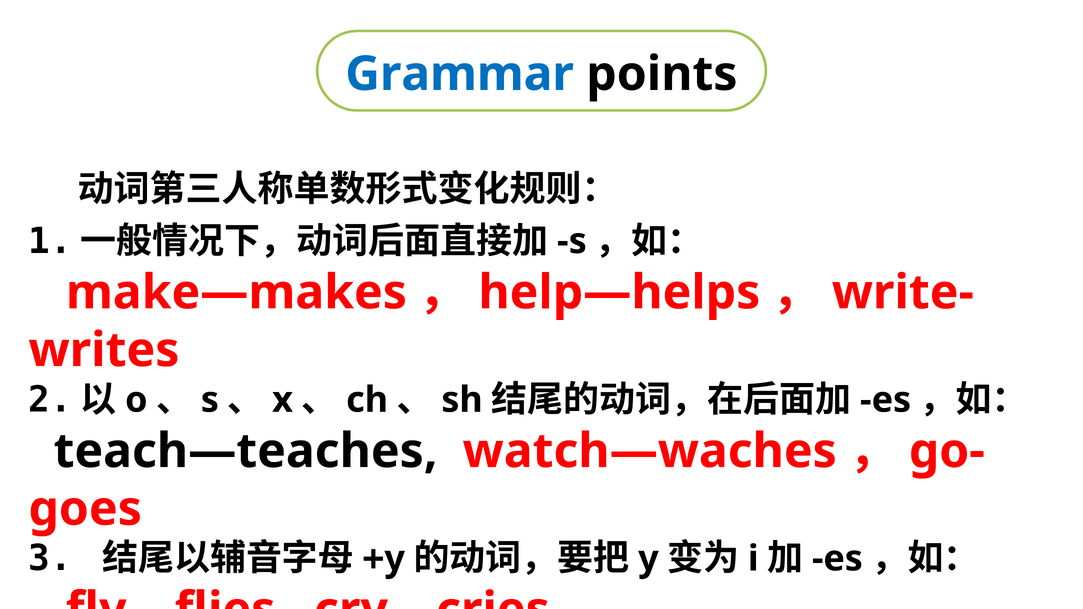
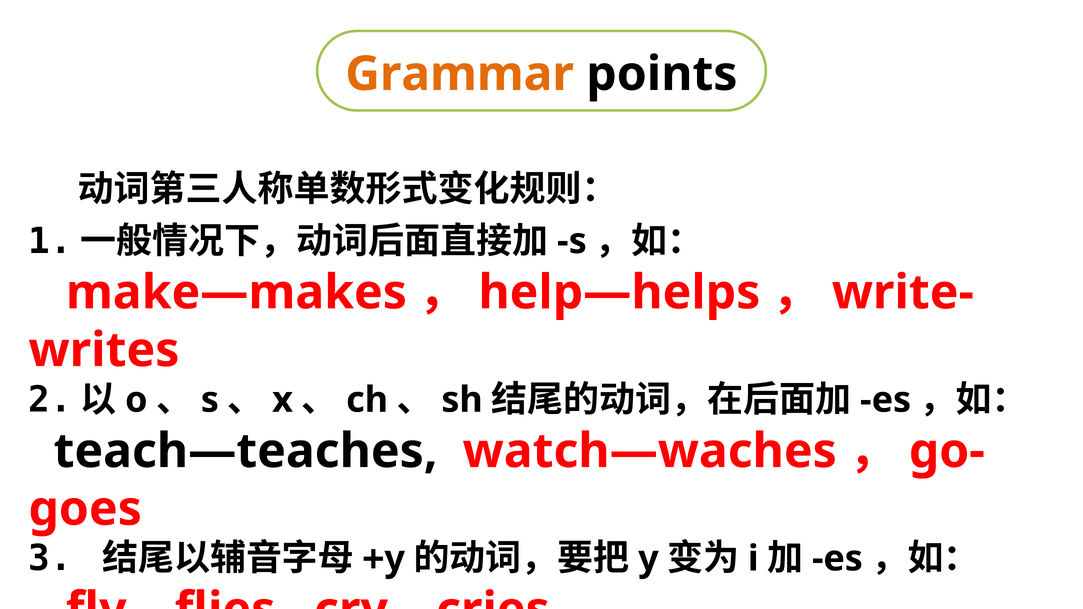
Grammar colour: blue -> orange (460, 74)
